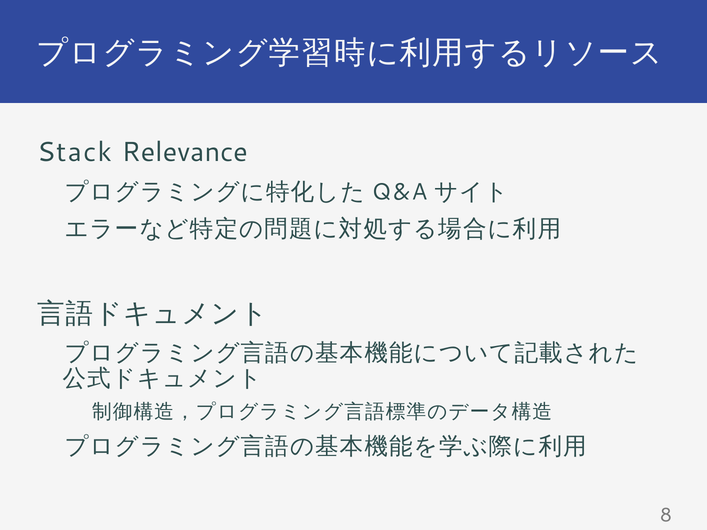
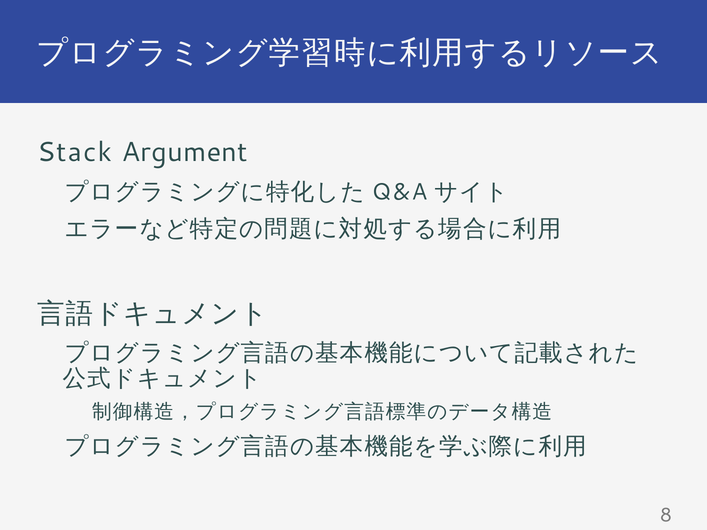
Relevance: Relevance -> Argument (185, 152)
